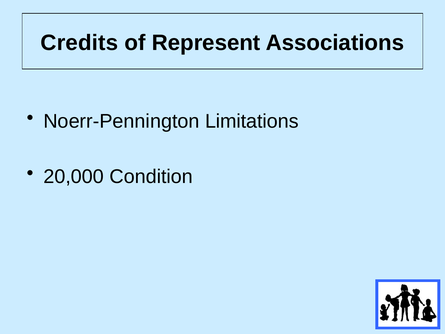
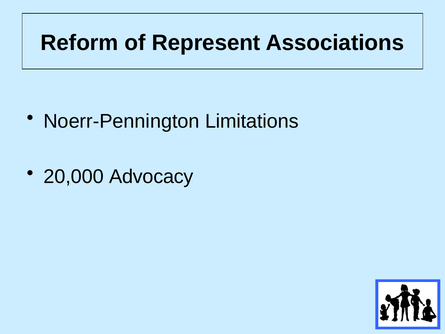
Credits: Credits -> Reform (79, 43)
Condition: Condition -> Advocacy (151, 176)
